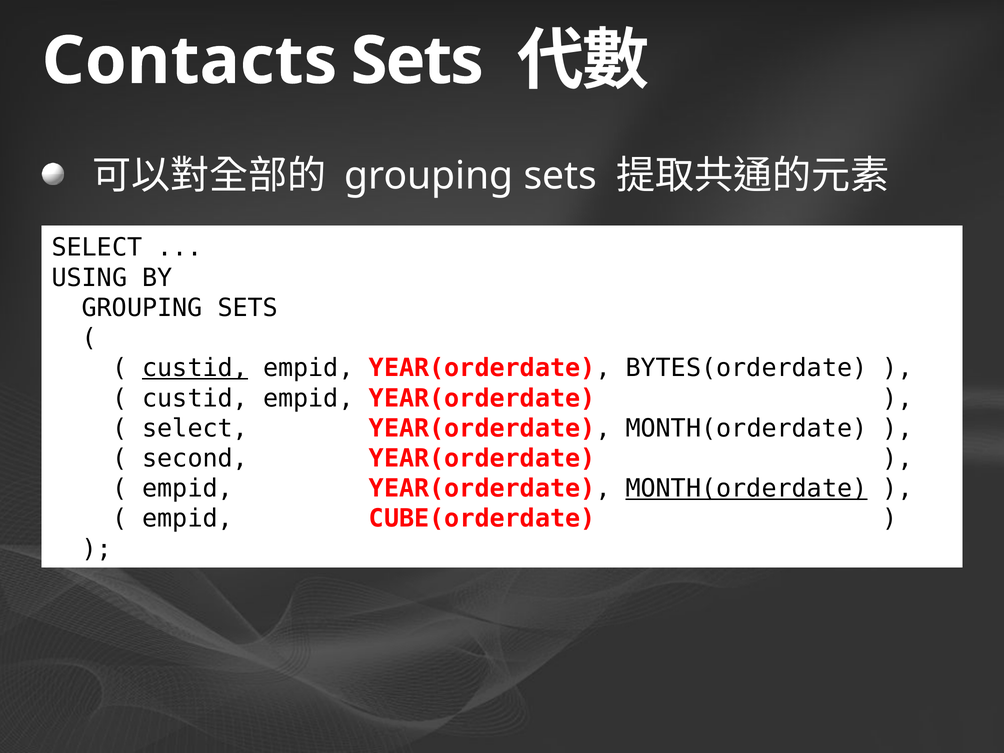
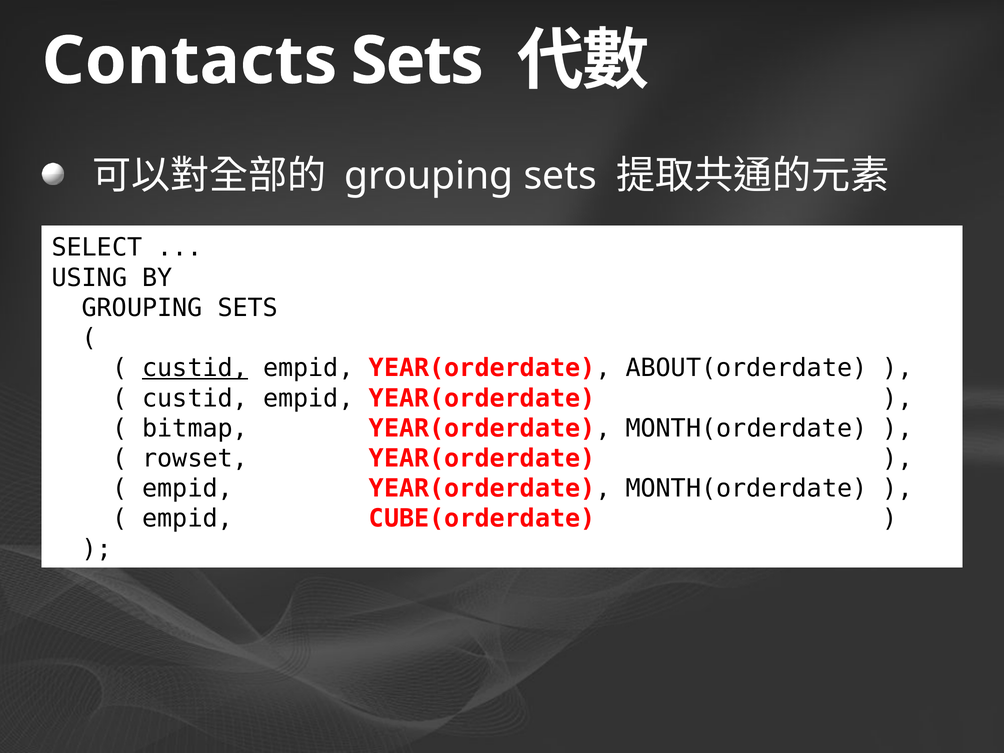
BYTES(orderdate: BYTES(orderdate -> ABOUT(orderdate (746, 368)
select: select -> bitmap (195, 428)
second: second -> rowset (195, 458)
MONTH(orderdate underline: present -> none (746, 489)
